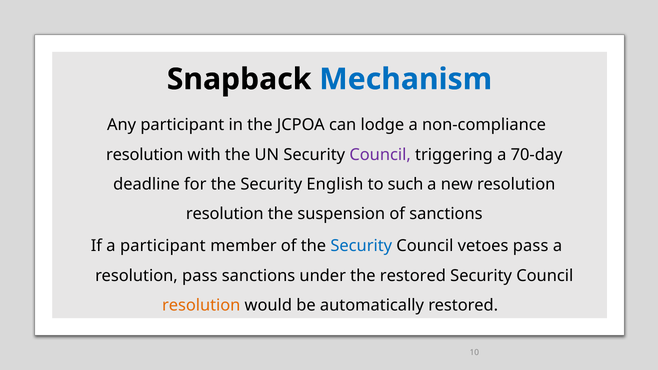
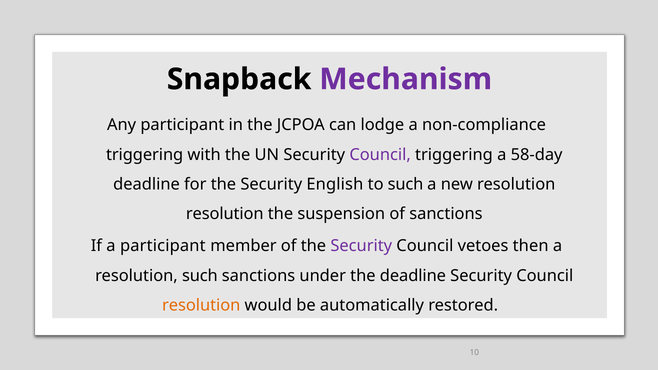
Mechanism colour: blue -> purple (406, 79)
resolution: resolution -> triggering (145, 155)
70-day: 70-day -> 58-day (537, 155)
Security colour: blue -> purple (361, 246)
vetoes pass: pass -> then (531, 246)
resolution pass: pass -> such (200, 276)
the restored: restored -> deadline (413, 276)
